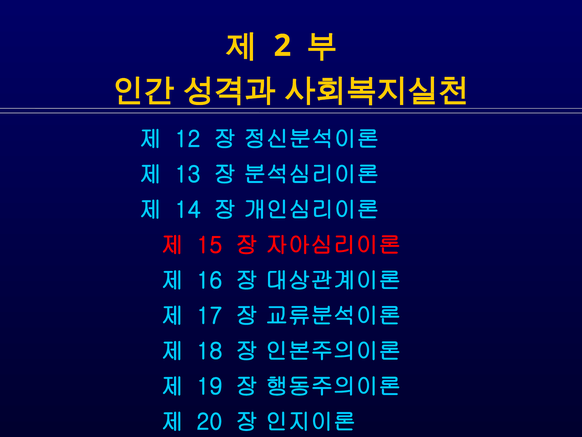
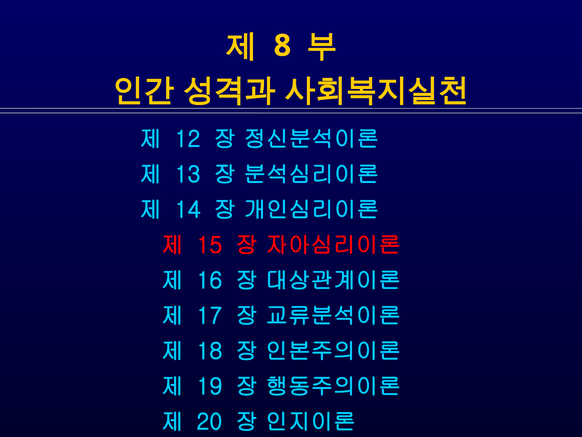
2: 2 -> 8 (282, 46)
